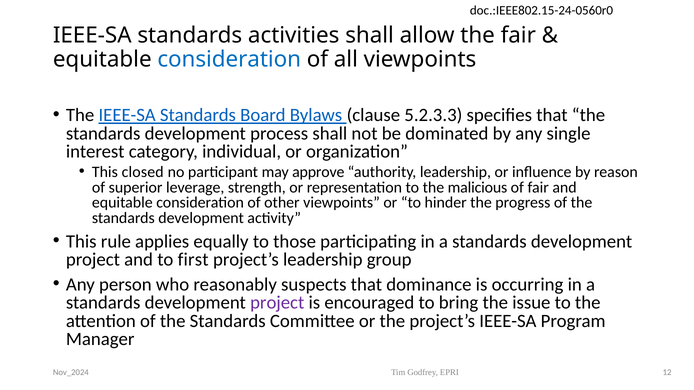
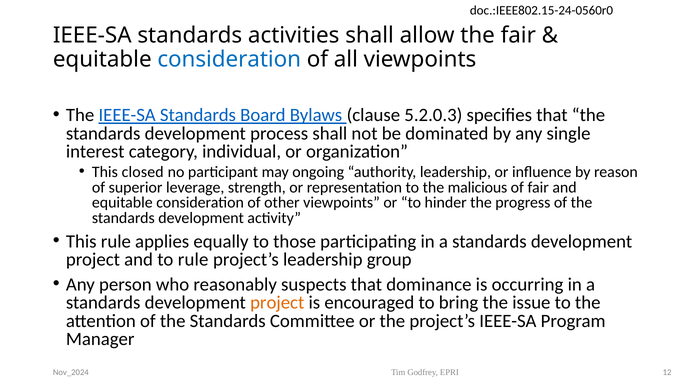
5.2.3.3: 5.2.3.3 -> 5.2.0.3 (433, 115)
approve: approve -> ongoing (318, 172)
to first: first -> rule (193, 260)
project colour: purple -> orange (277, 303)
